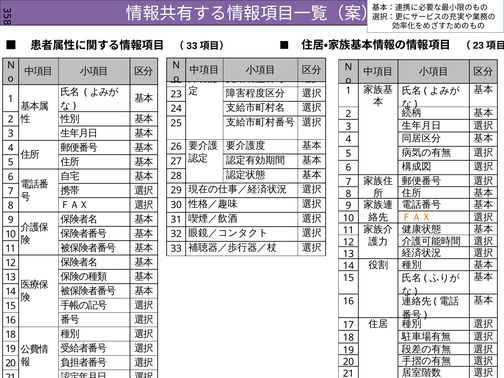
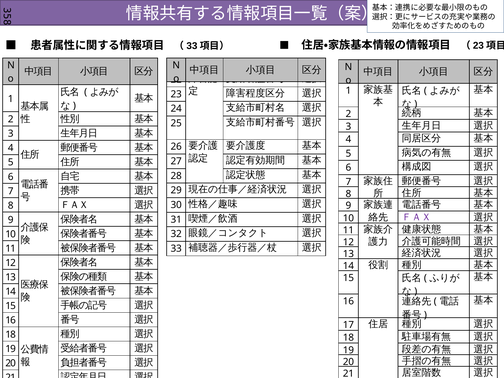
ＦＡＸ colour: orange -> purple (417, 217)
